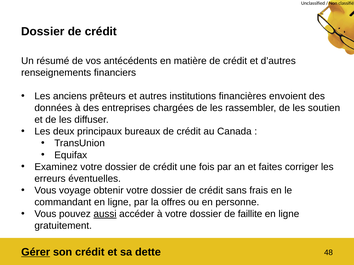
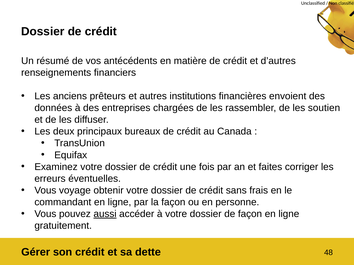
la offres: offres -> façon (173, 203)
de faillite: faillite -> façon (250, 214)
Gérer underline: present -> none (36, 253)
